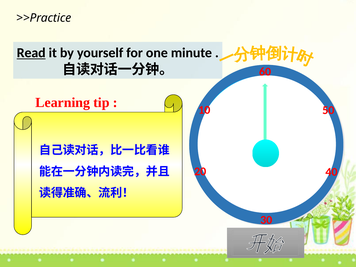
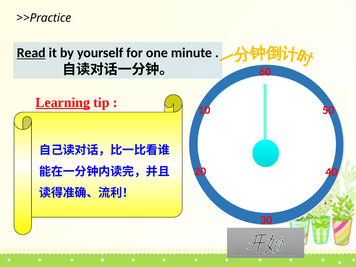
Learning underline: none -> present (63, 103)
